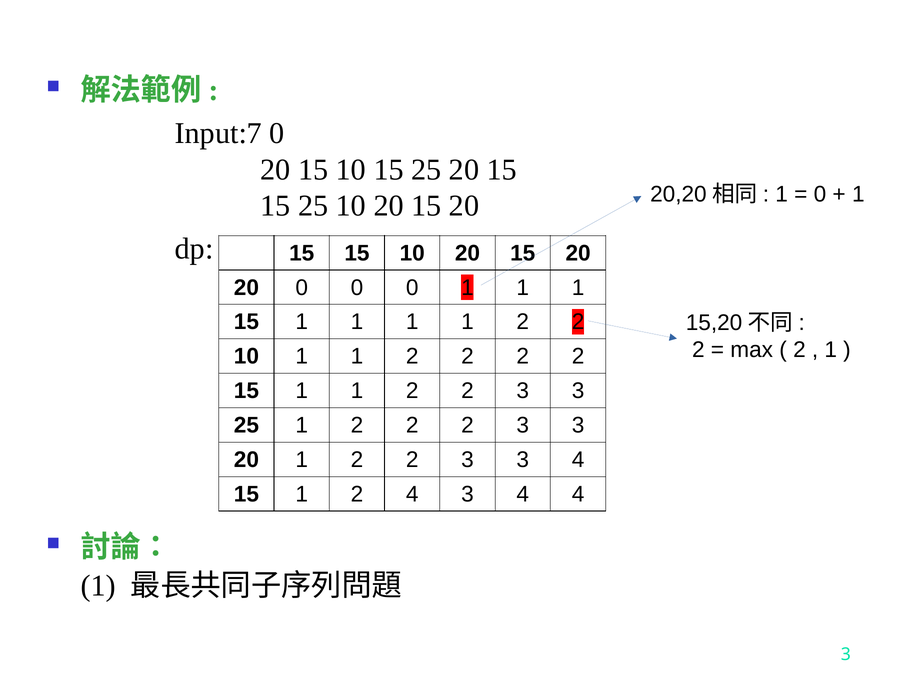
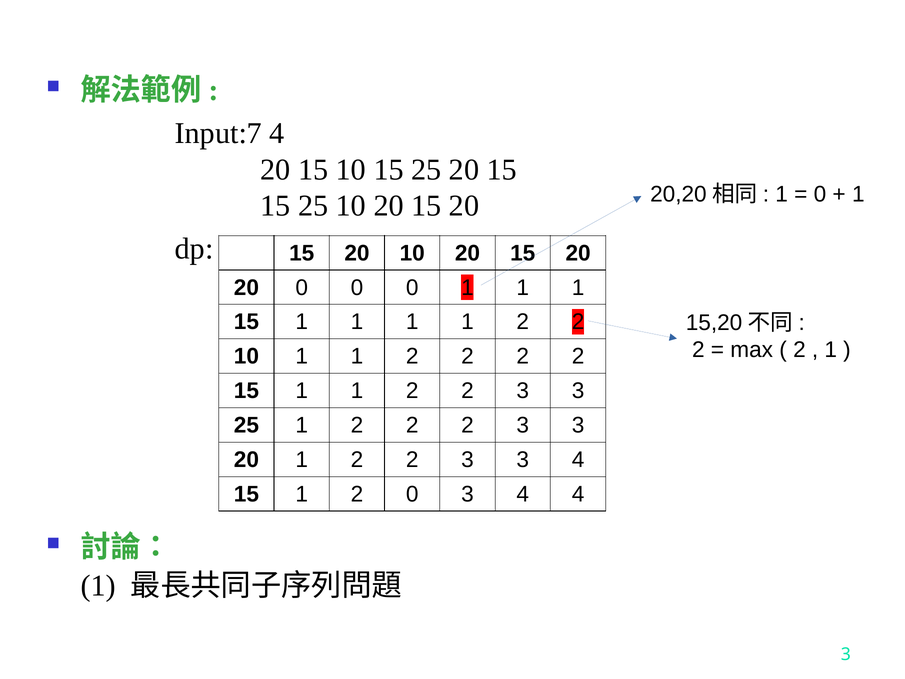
Input:7 0: 0 -> 4 (277, 133)
15: 15 -> 20 (357, 253)
2 4: 4 -> 0 (412, 494)
